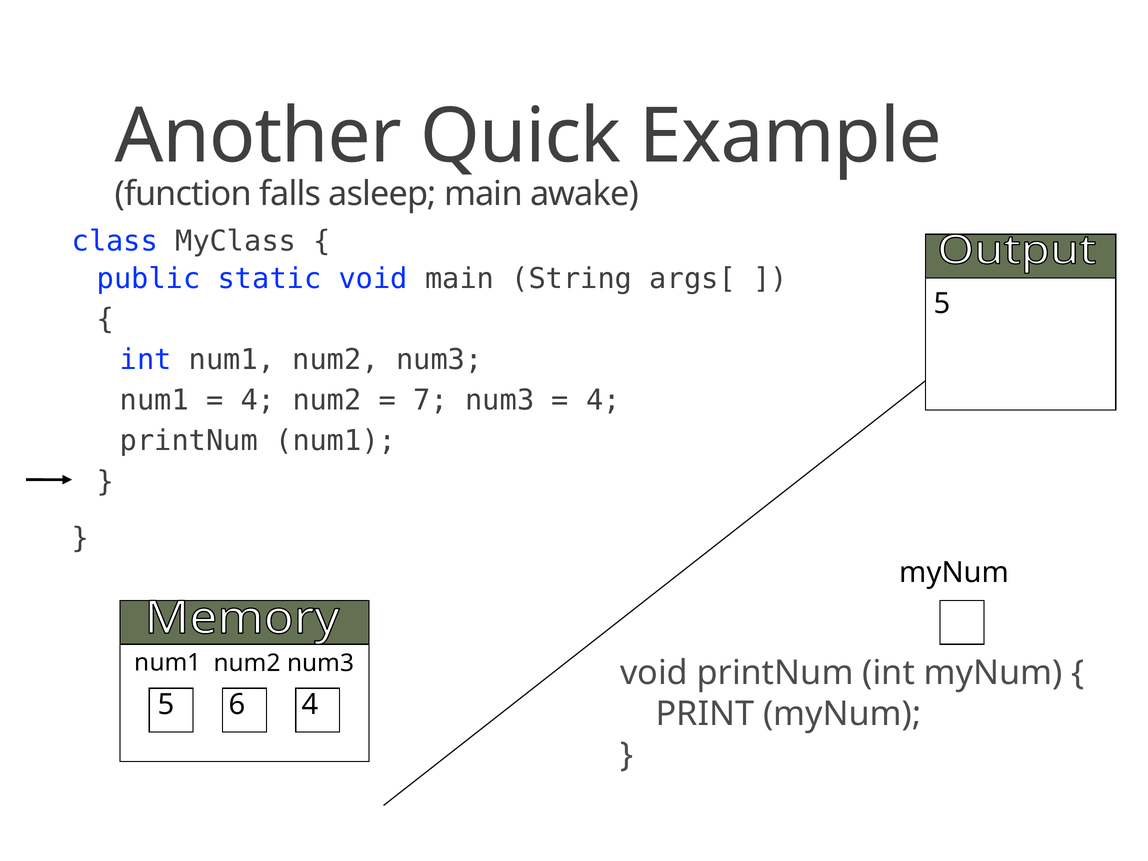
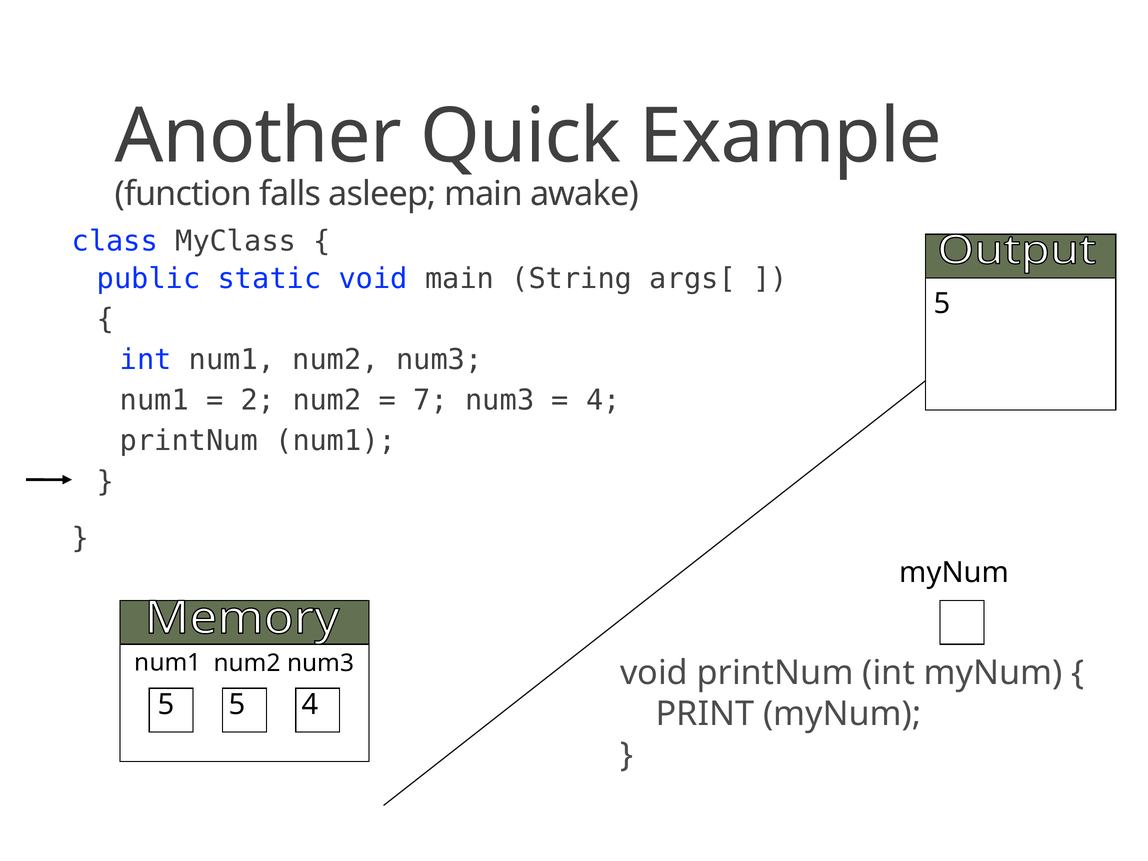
4: 4 -> 2 (258, 400)
5 6: 6 -> 5 (237, 705)
